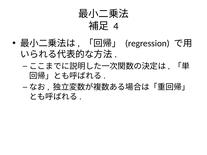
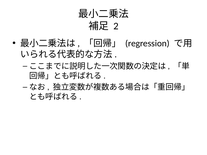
4: 4 -> 2 (116, 26)
